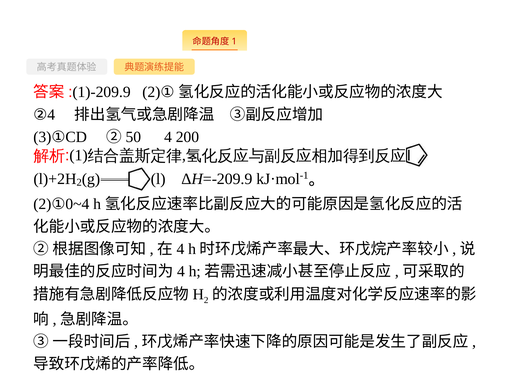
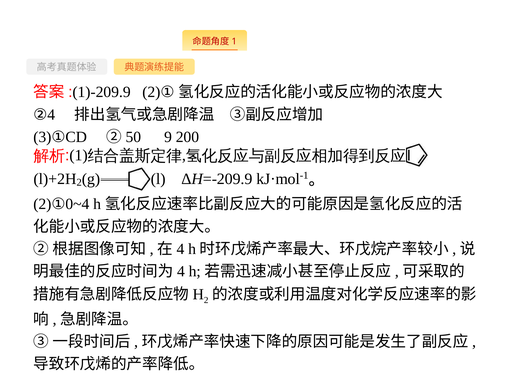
4: 4 -> 9 (168, 137)
